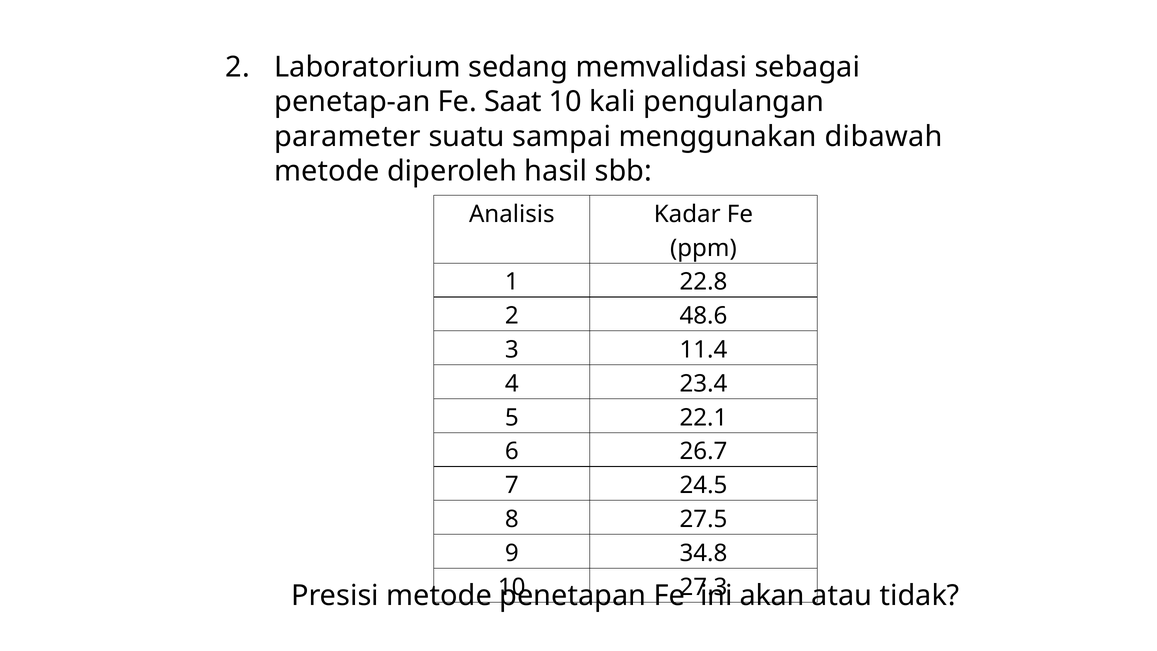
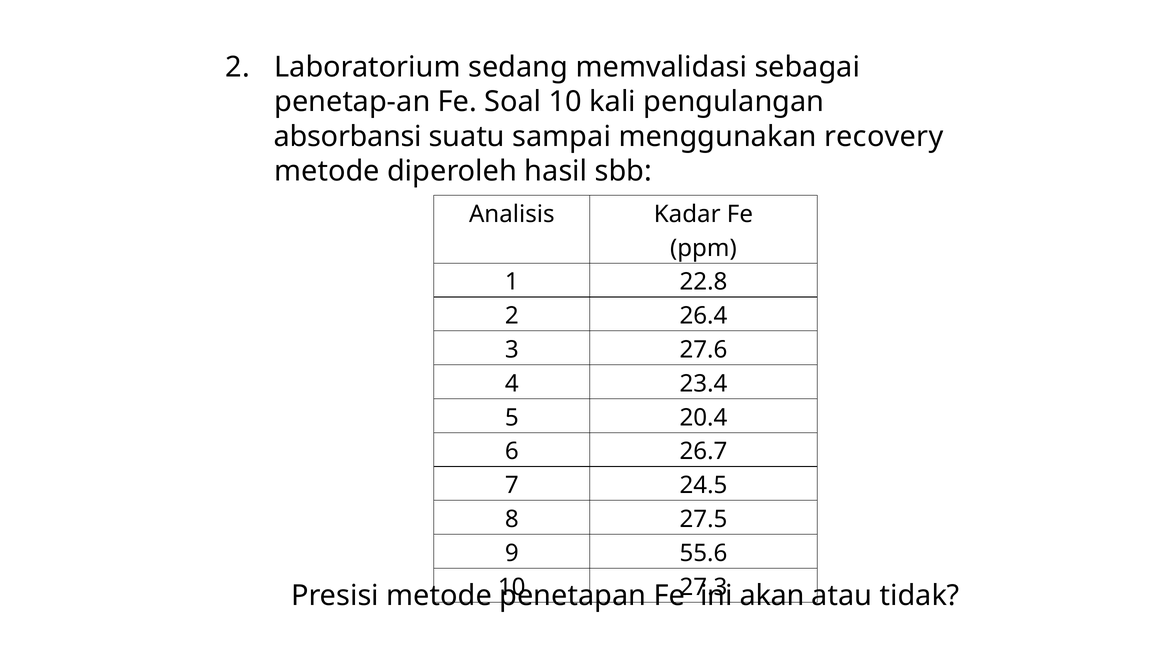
Saat: Saat -> Soal (513, 102)
parameter: parameter -> absorbansi (348, 136)
dibawah: dibawah -> recovery (884, 136)
48.6: 48.6 -> 26.4 (703, 316)
11.4: 11.4 -> 27.6 (703, 350)
22.1: 22.1 -> 20.4 (703, 417)
34.8: 34.8 -> 55.6 (703, 553)
